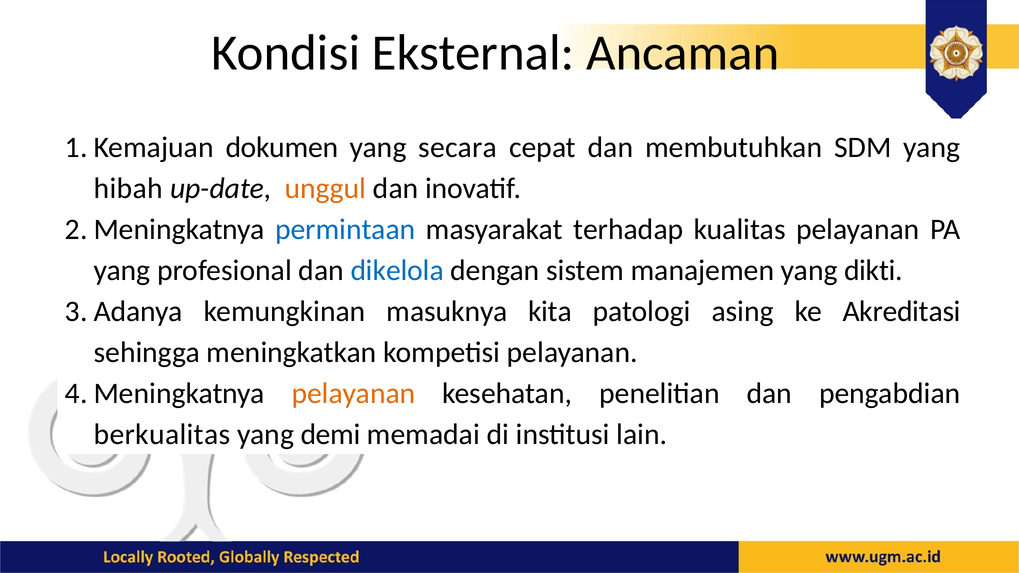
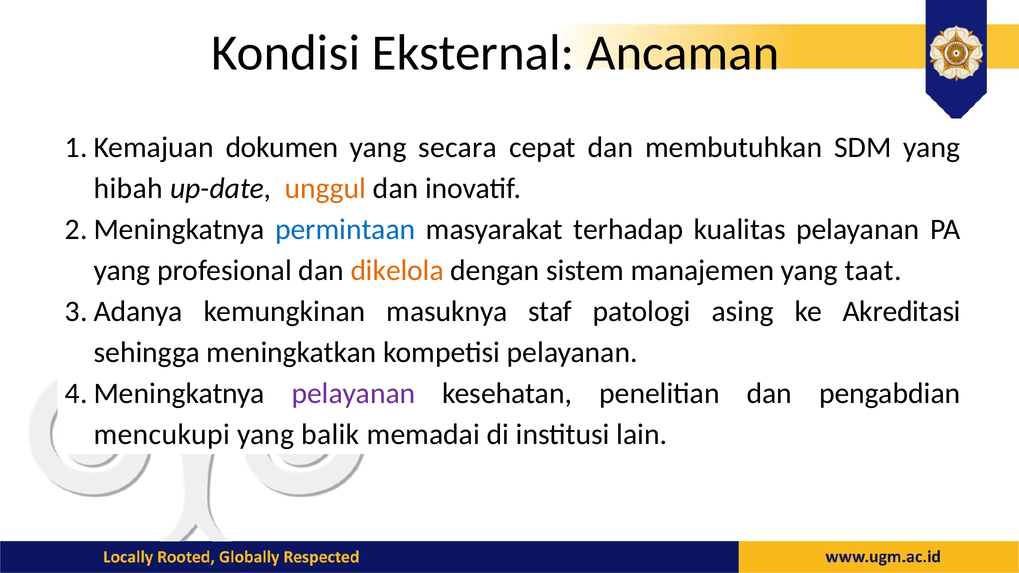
dikelola colour: blue -> orange (397, 271)
dikti: dikti -> taat (873, 271)
kita: kita -> staf (550, 312)
pelayanan colour: orange -> purple (353, 394)
berkualitas: berkualitas -> mencukupi (162, 435)
demi: demi -> balik (330, 435)
